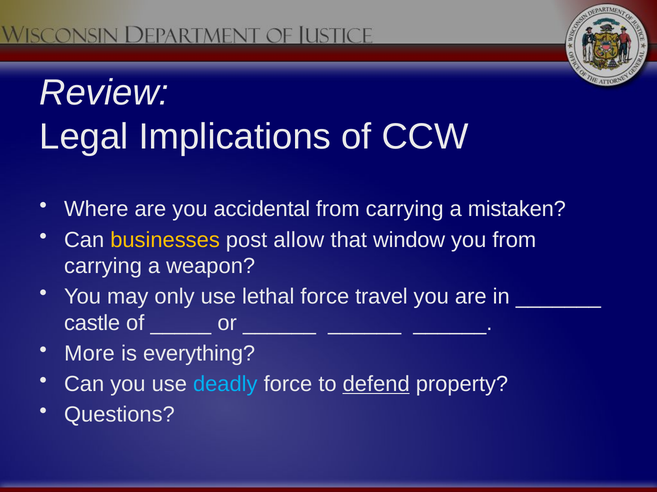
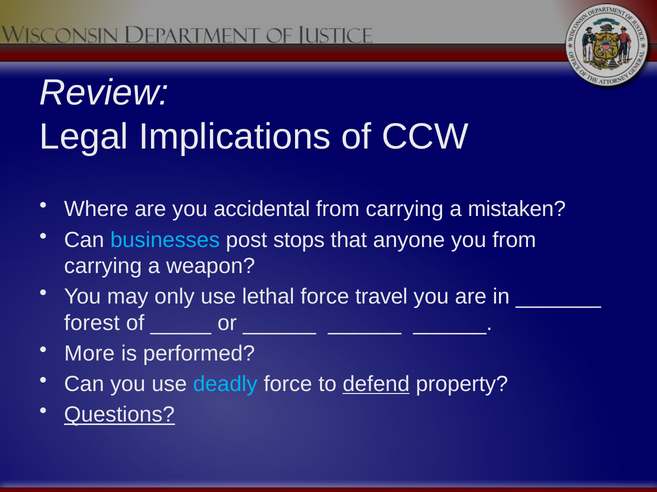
businesses colour: yellow -> light blue (165, 240)
allow: allow -> stops (299, 240)
window: window -> anyone (409, 240)
castle: castle -> forest (92, 323)
everything: everything -> performed (199, 354)
Questions underline: none -> present (119, 415)
